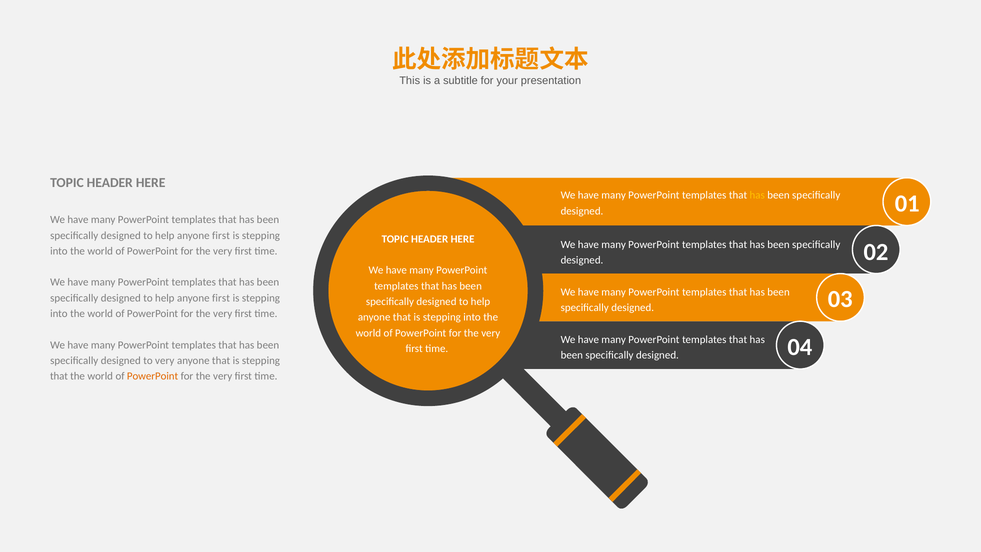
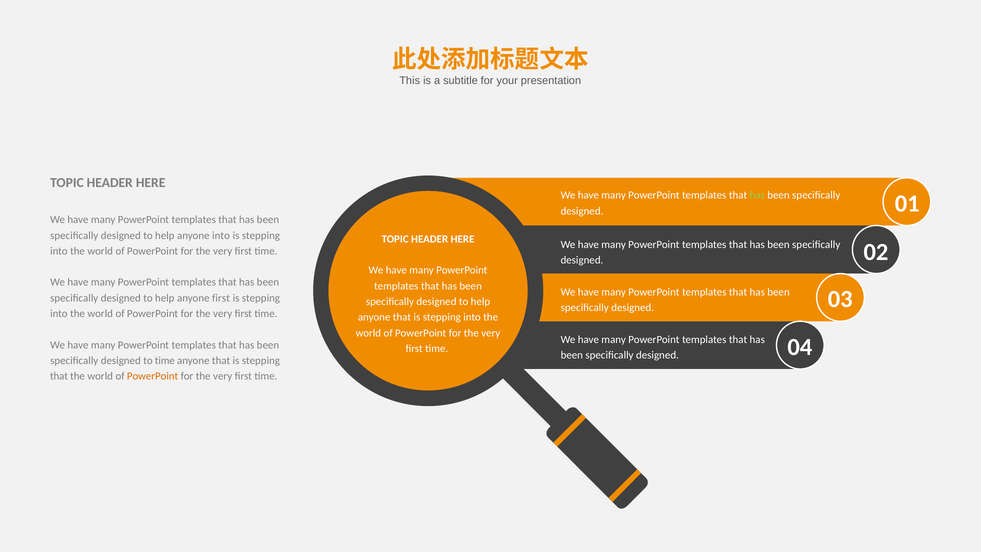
has colour: yellow -> light green (757, 195)
first: first -> into (221, 235)
to very: very -> time (165, 360)
